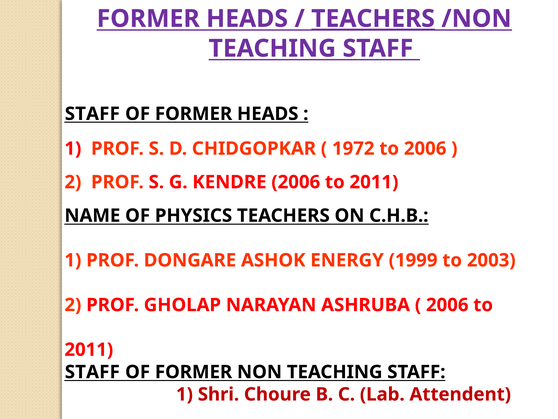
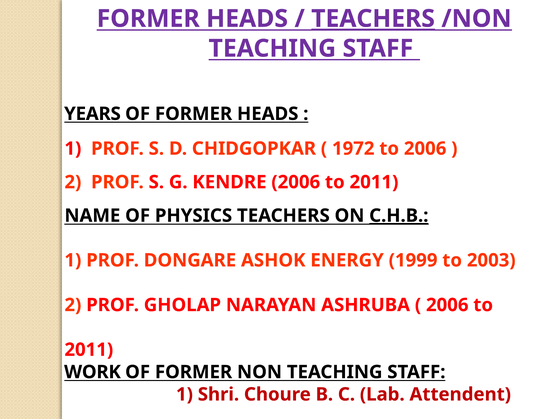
STAFF: STAFF -> YEARS (92, 114)
C.H.B underline: none -> present (399, 215)
STAFF: STAFF -> WORK (92, 372)
